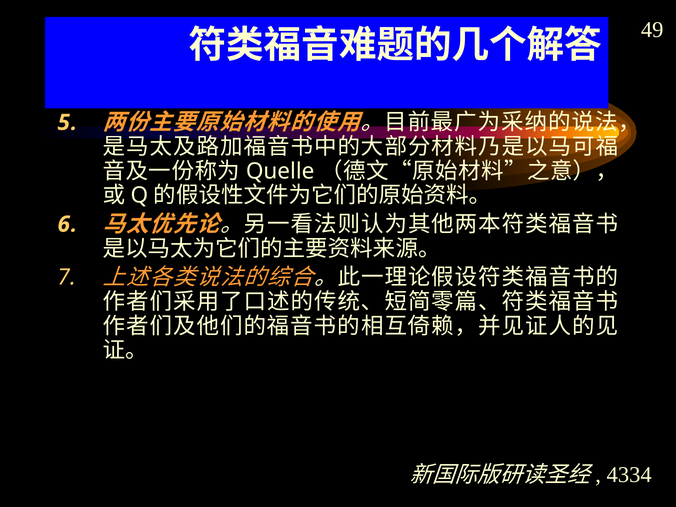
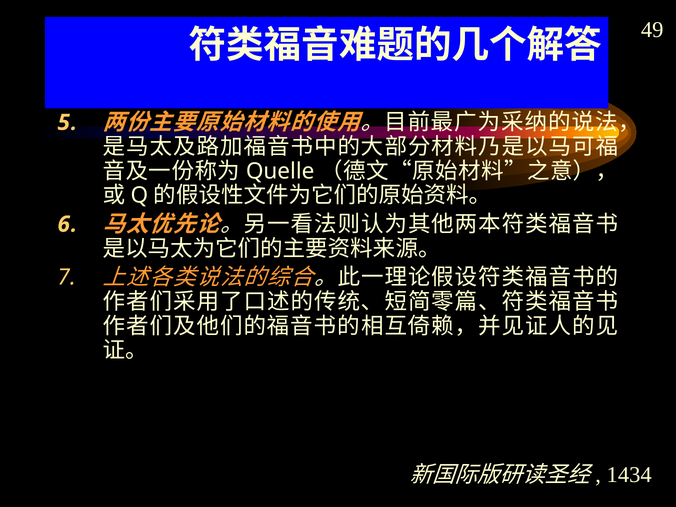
4334: 4334 -> 1434 (629, 475)
